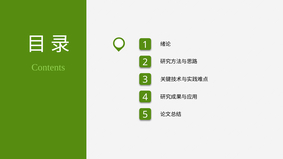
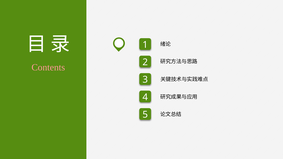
Contents colour: light green -> pink (48, 68)
